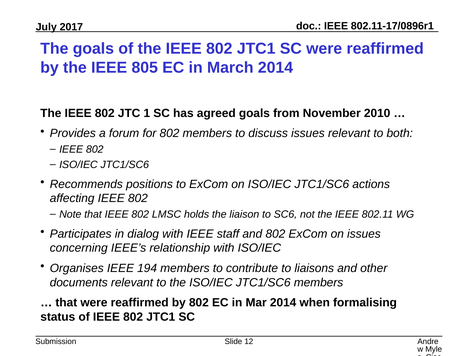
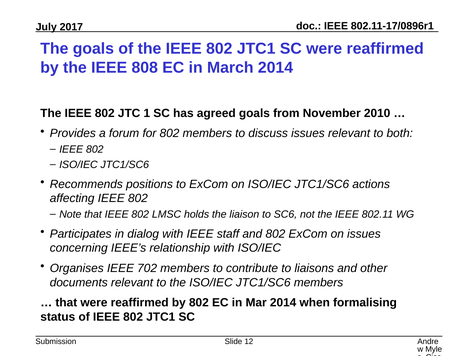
805: 805 -> 808 (145, 67)
194: 194 -> 702 (147, 268)
